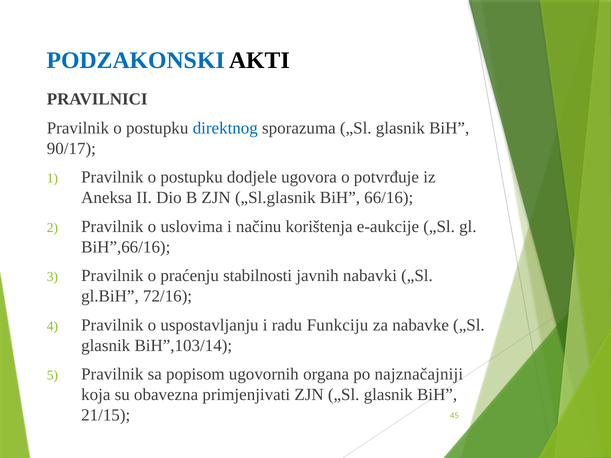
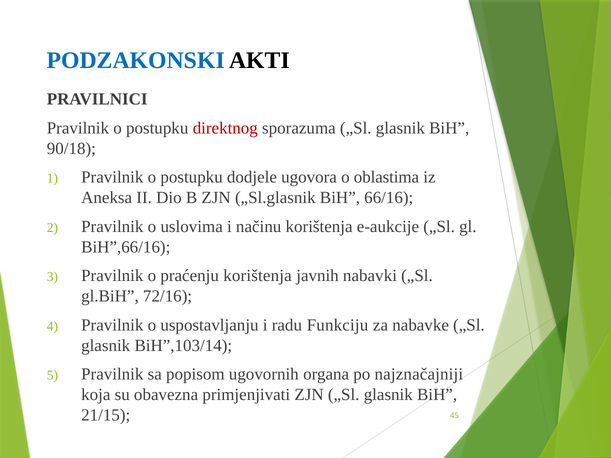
direktnog colour: blue -> red (225, 128)
90/17: 90/17 -> 90/18 (71, 149)
potvrđuje: potvrđuje -> oblastima (386, 177)
praćenju stabilnosti: stabilnosti -> korištenja (257, 276)
